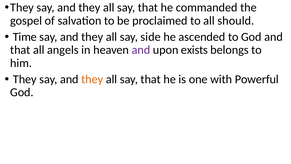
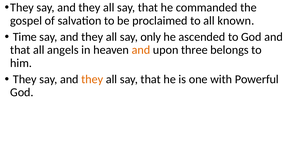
should: should -> known (236, 21)
side: side -> only (151, 37)
and colour: purple -> orange (141, 50)
exists: exists -> three (194, 50)
